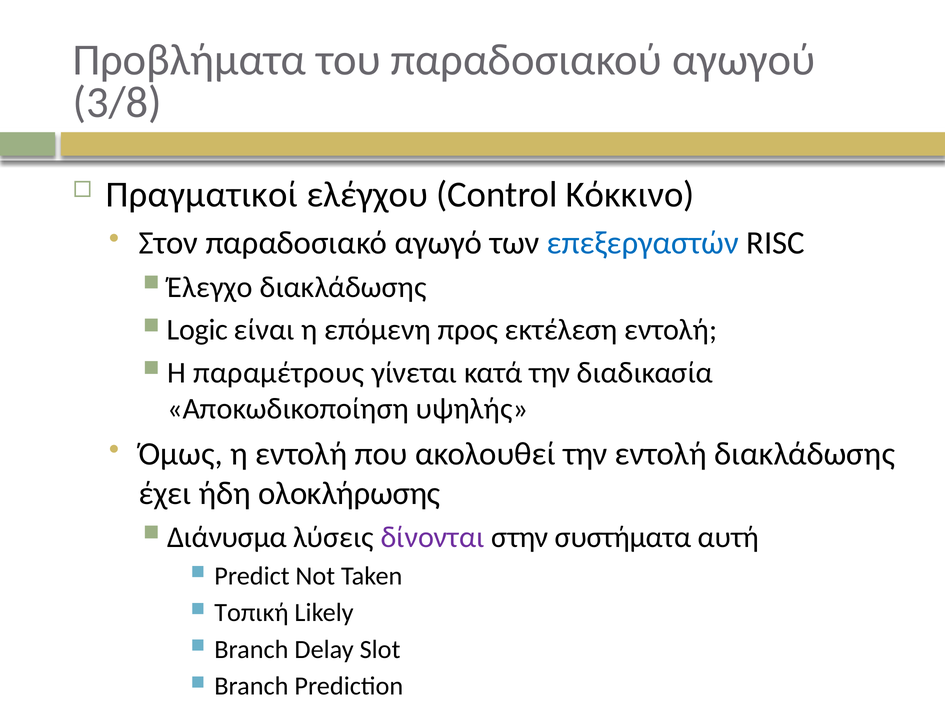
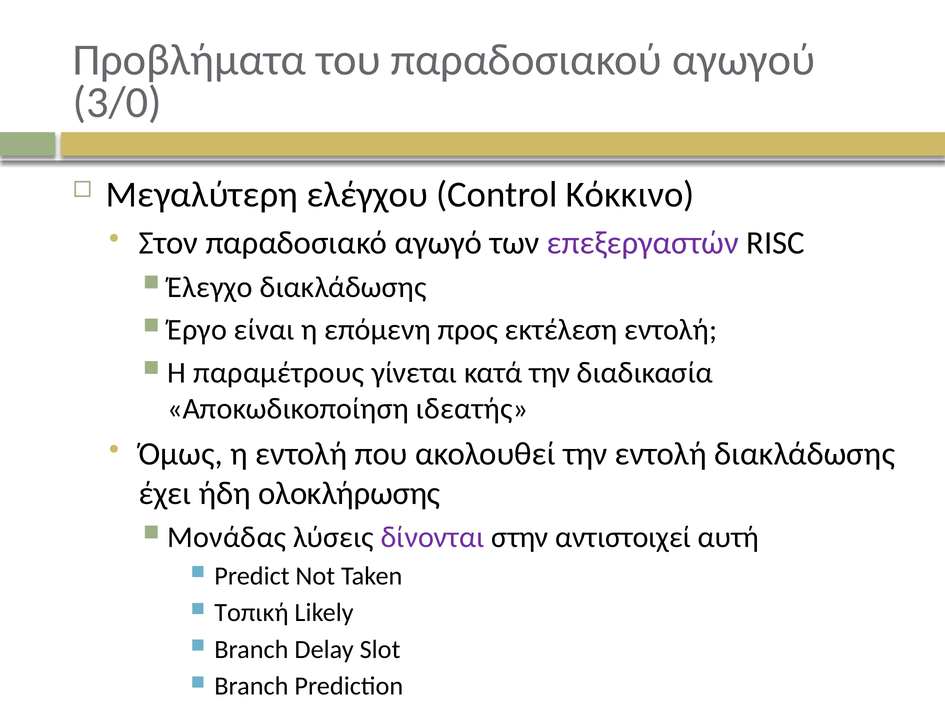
3/8: 3/8 -> 3/0 (117, 103)
Πραγματικοί: Πραγματικοί -> Μεγαλύτερη (202, 195)
επεξεργαστών colour: blue -> purple (643, 243)
Logic: Logic -> Έργο (197, 330)
υψηλής: υψηλής -> ιδεατής (472, 409)
Διάνυσμα: Διάνυσμα -> Μονάδας (227, 538)
συστήματα: συστήματα -> αντιστοιχεί (623, 538)
